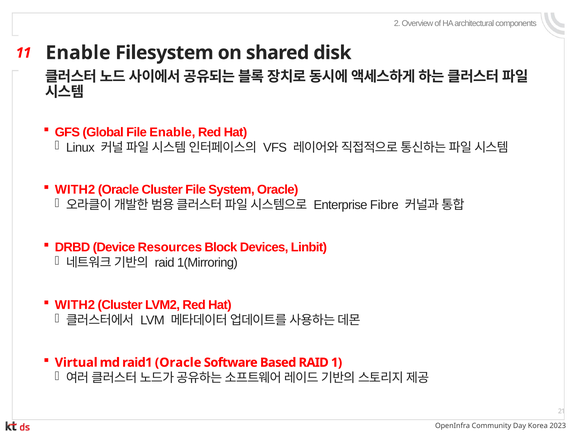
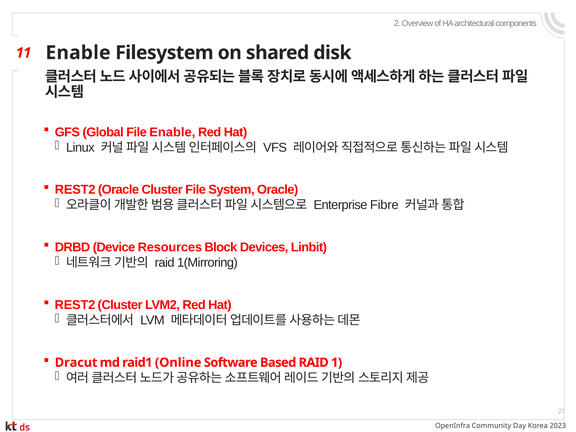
WITH2: WITH2 -> REST2 (75, 190)
WITH2: WITH2 -> REST2 (75, 305)
Virtual: Virtual -> Dracut (76, 363)
raid1 Oracle: Oracle -> Online (178, 363)
